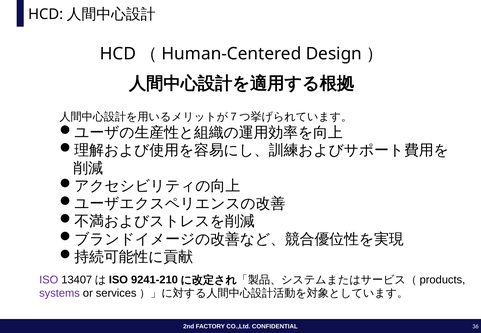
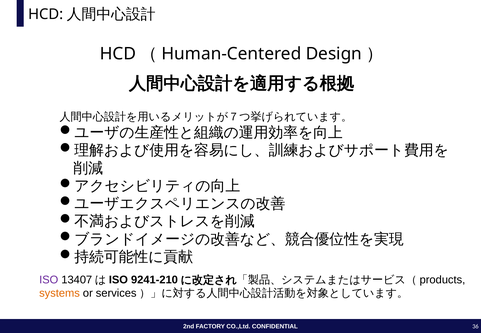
systems colour: purple -> orange (60, 293)
